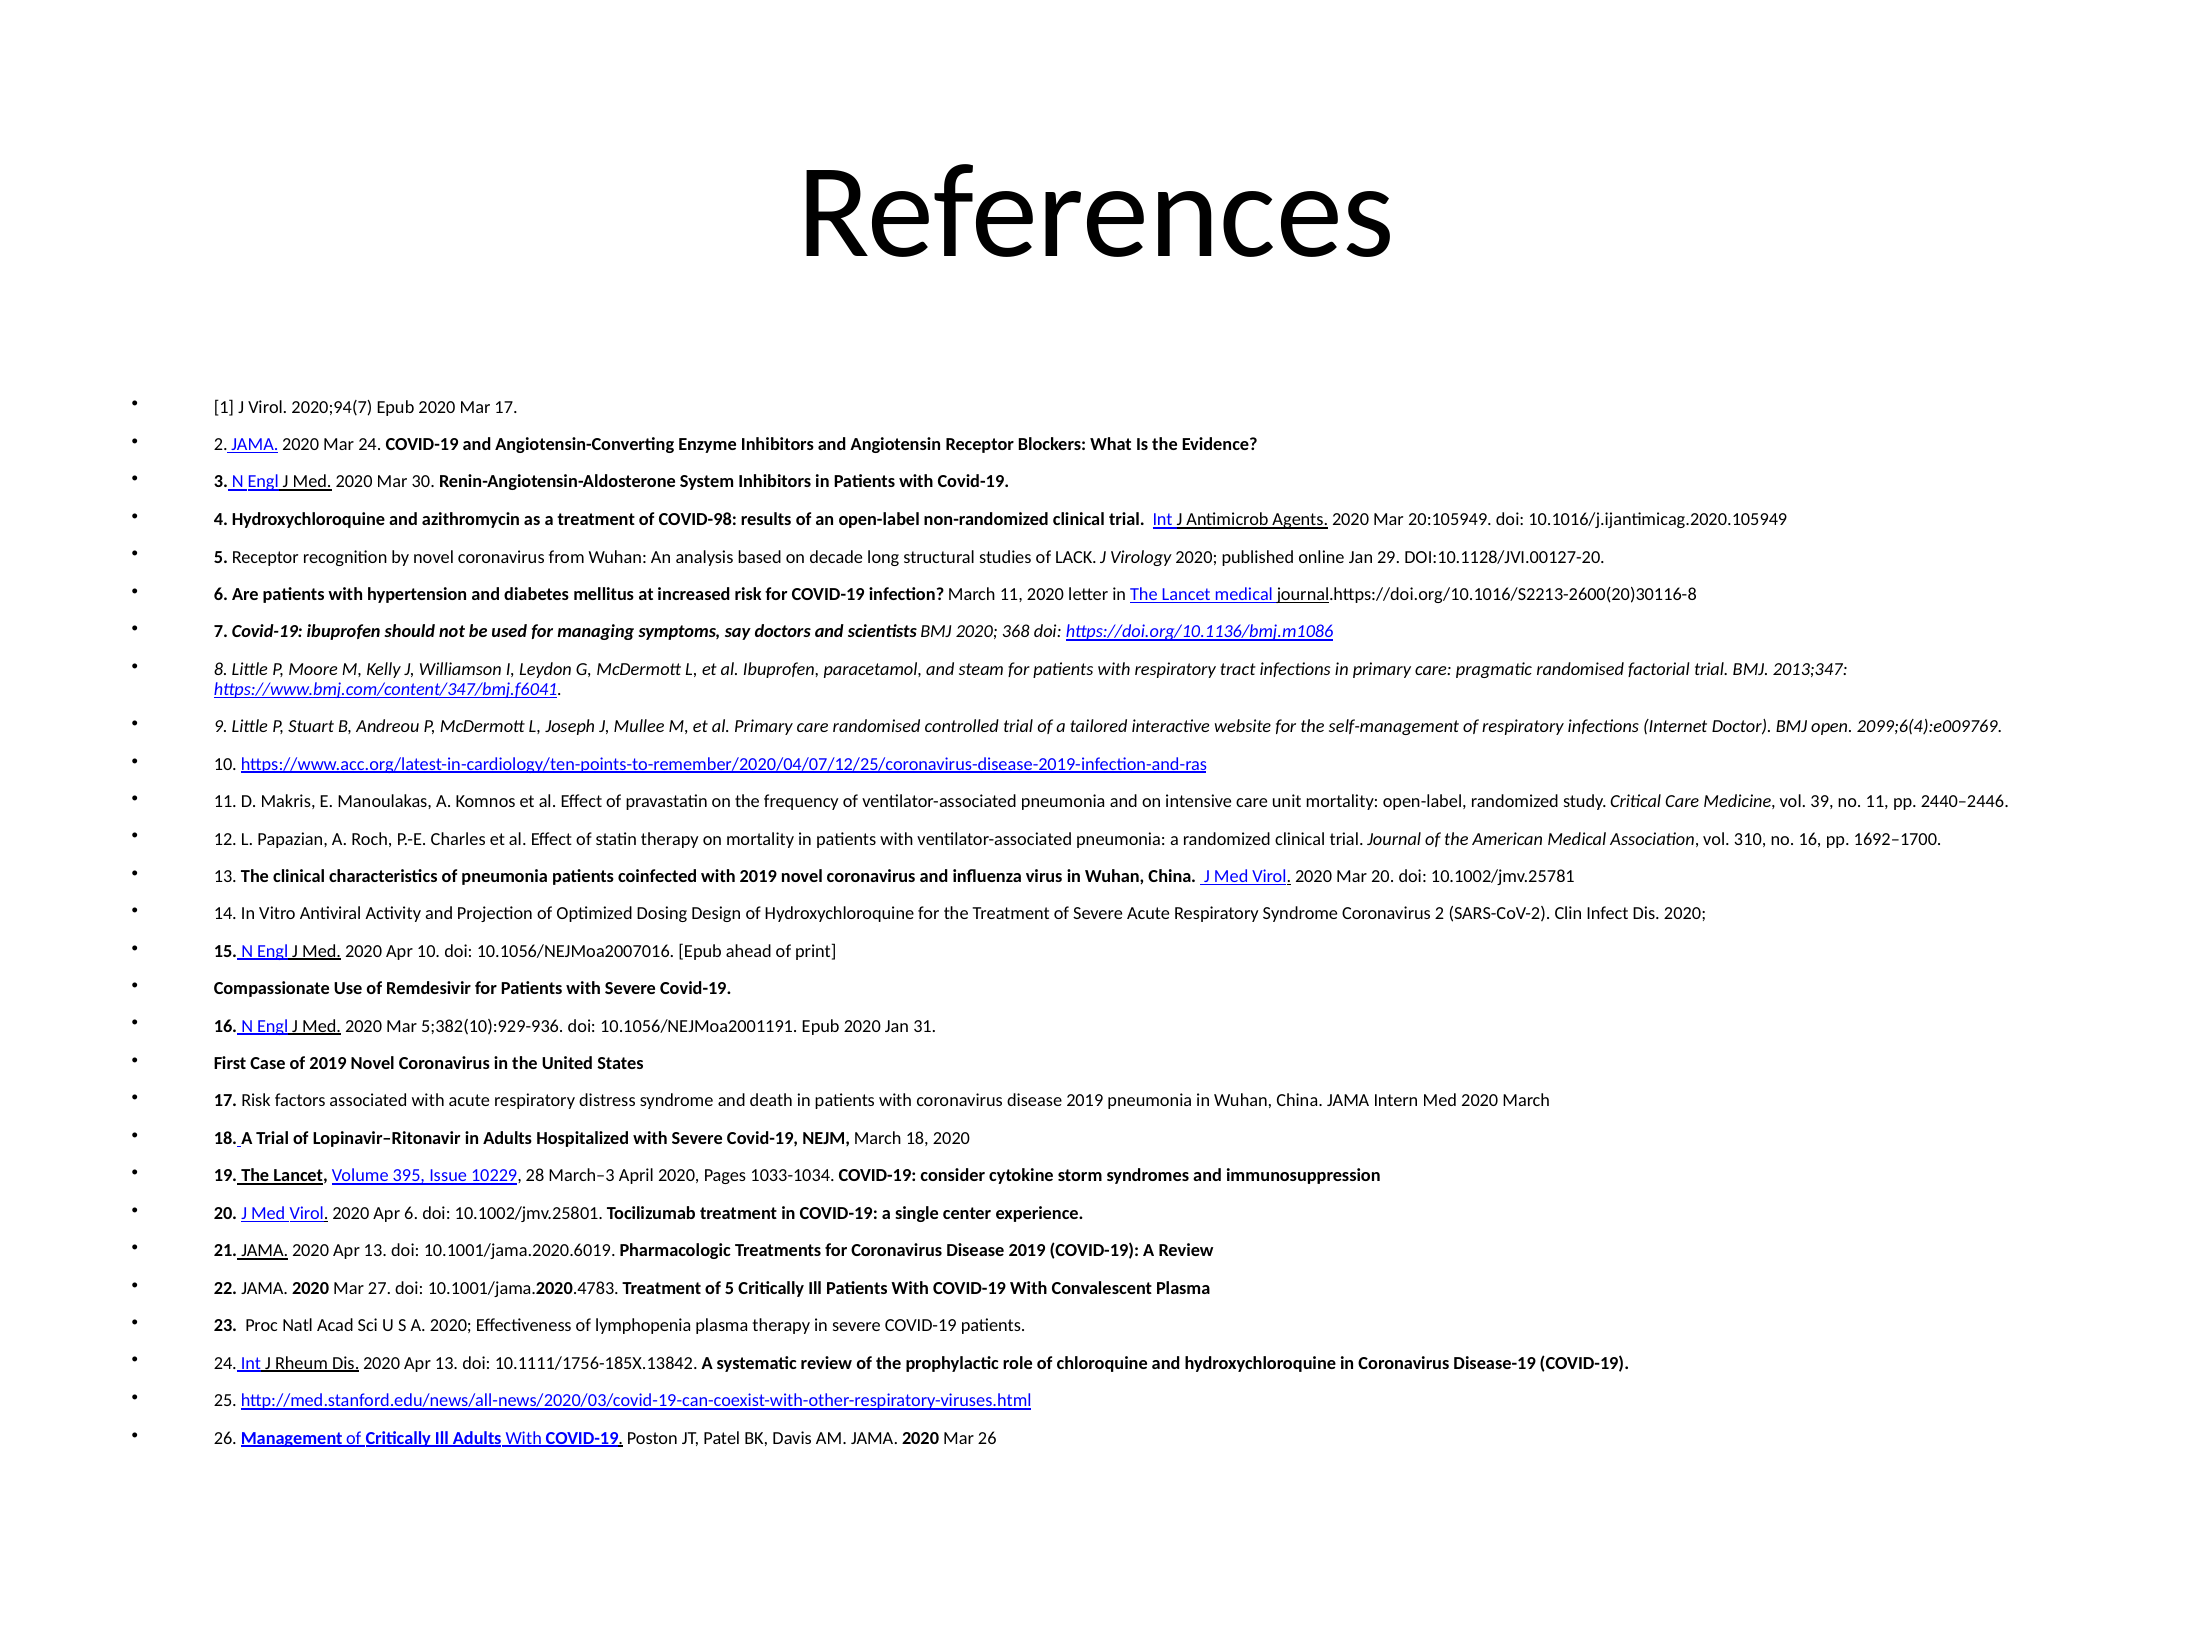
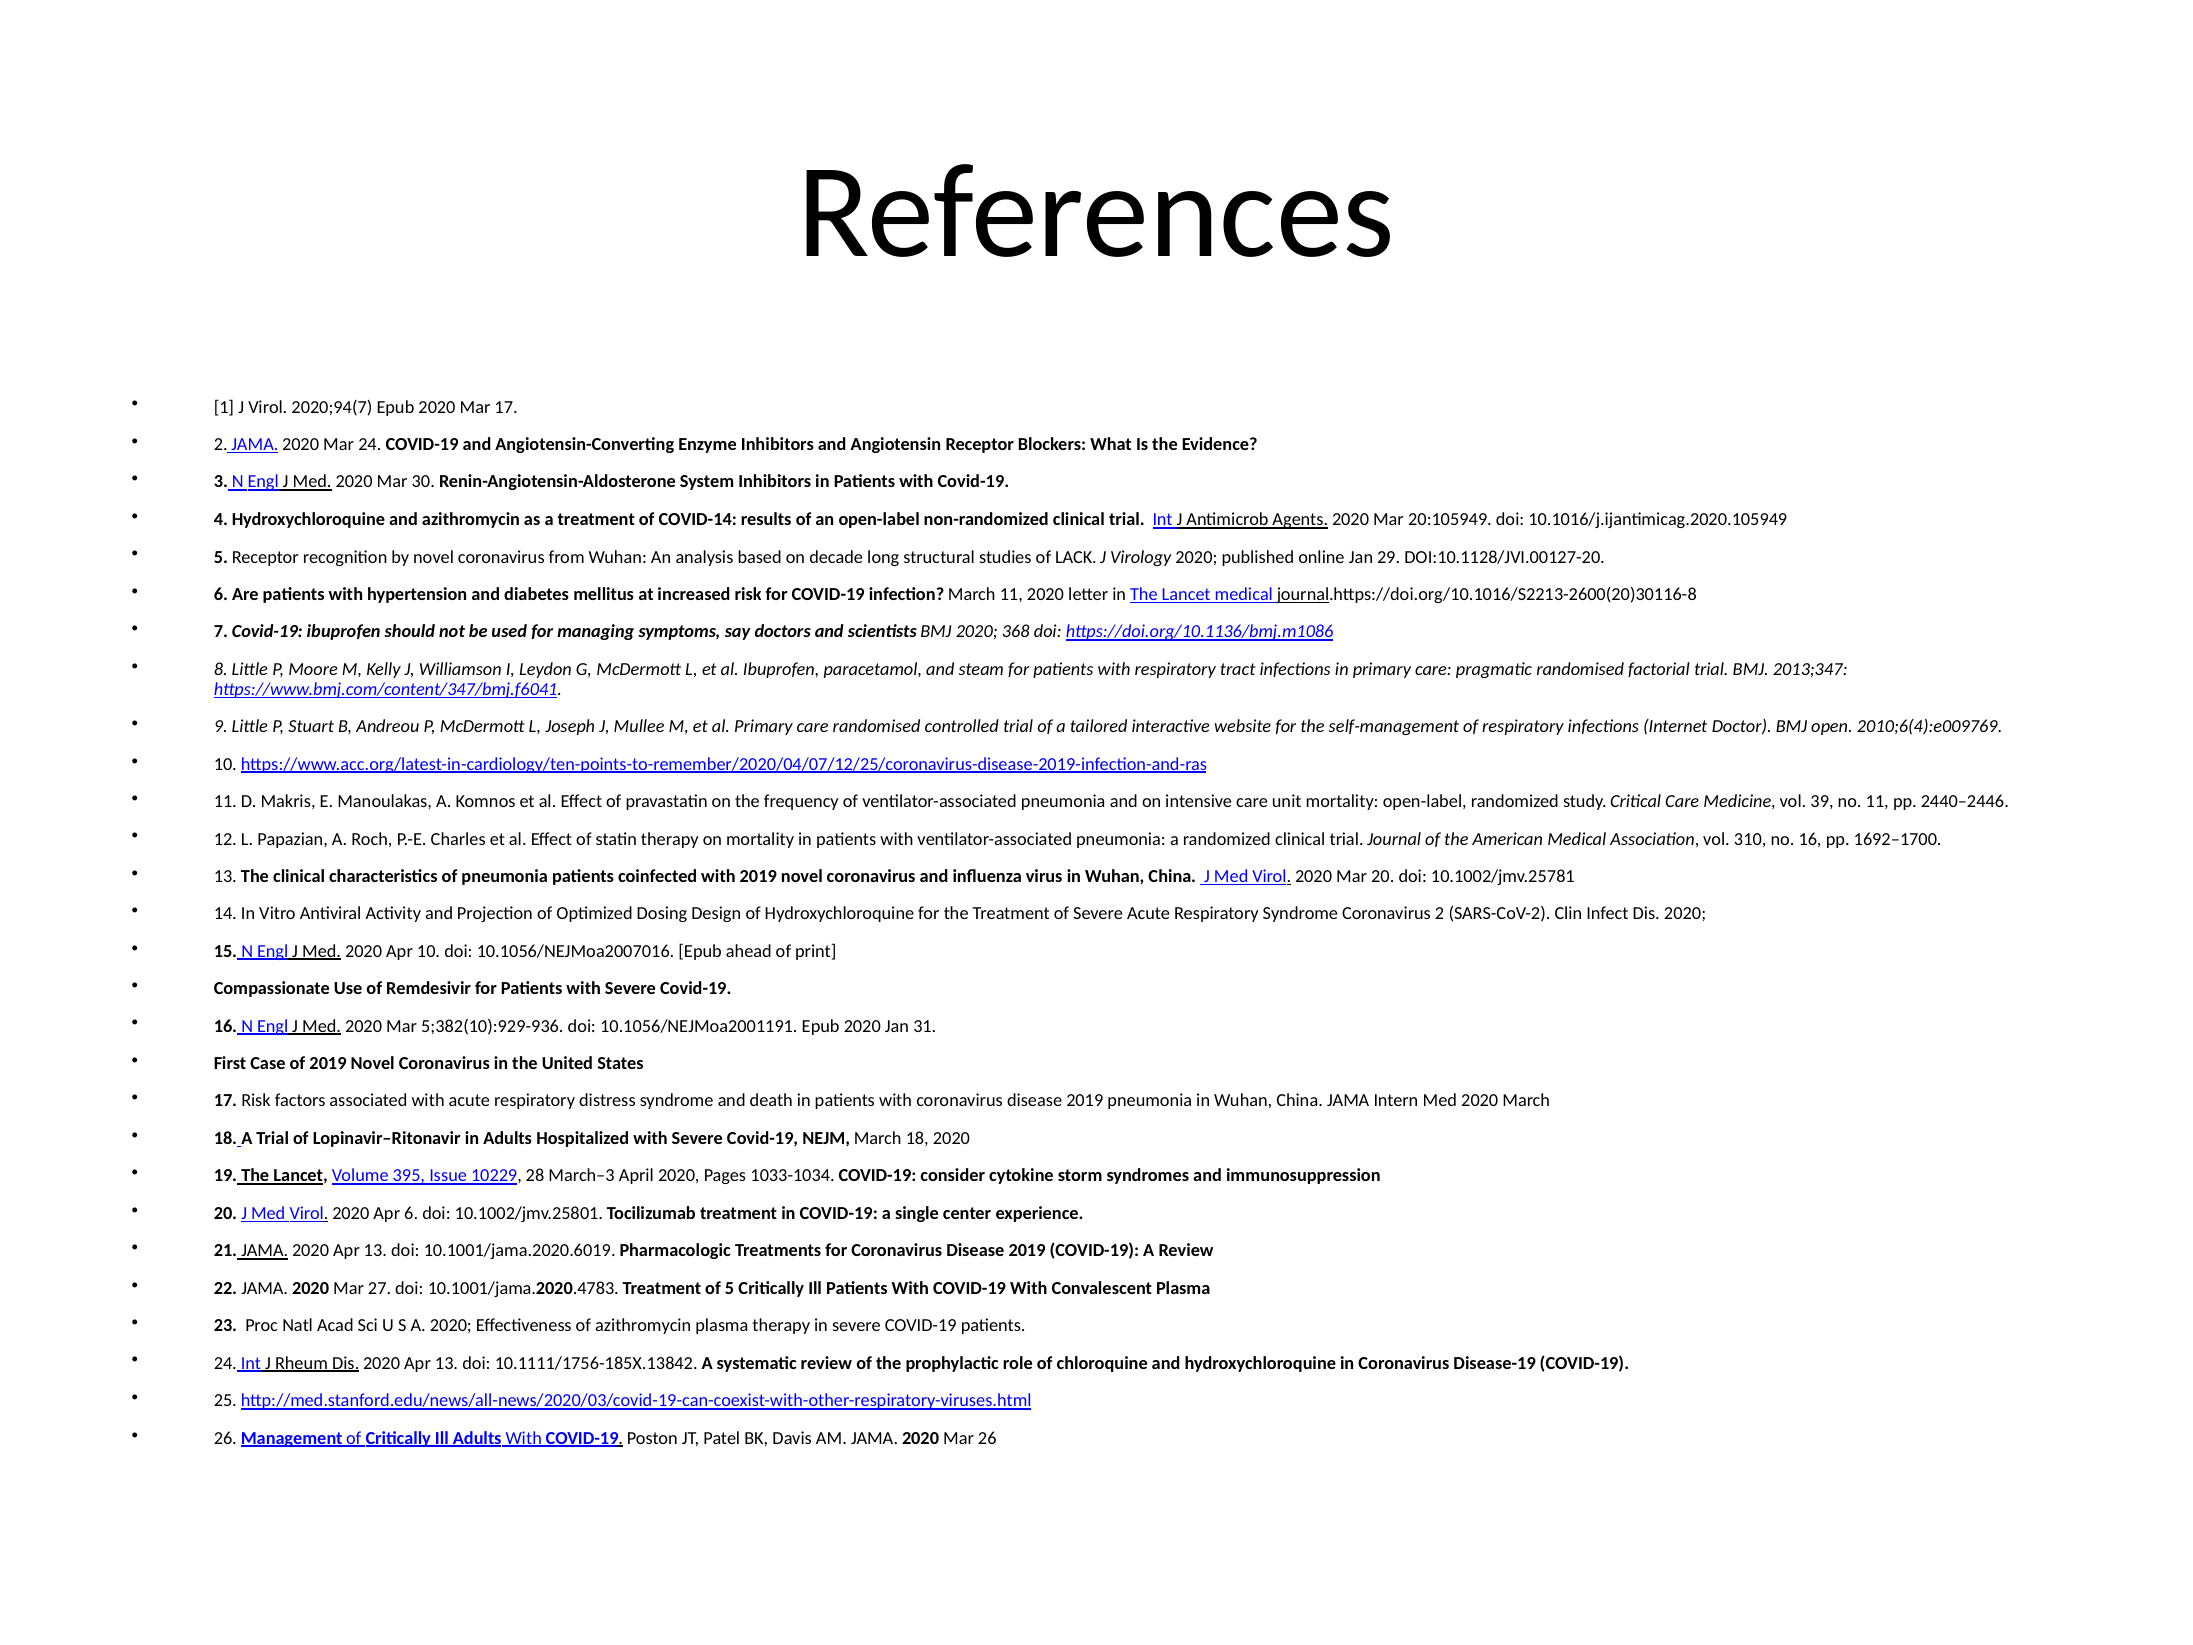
COVID-98: COVID-98 -> COVID-14 (698, 519)
2099;6(4):e009769: 2099;6(4):e009769 -> 2010;6(4):e009769 (1930, 727)
of lymphopenia: lymphopenia -> azithromycin (643, 1326)
